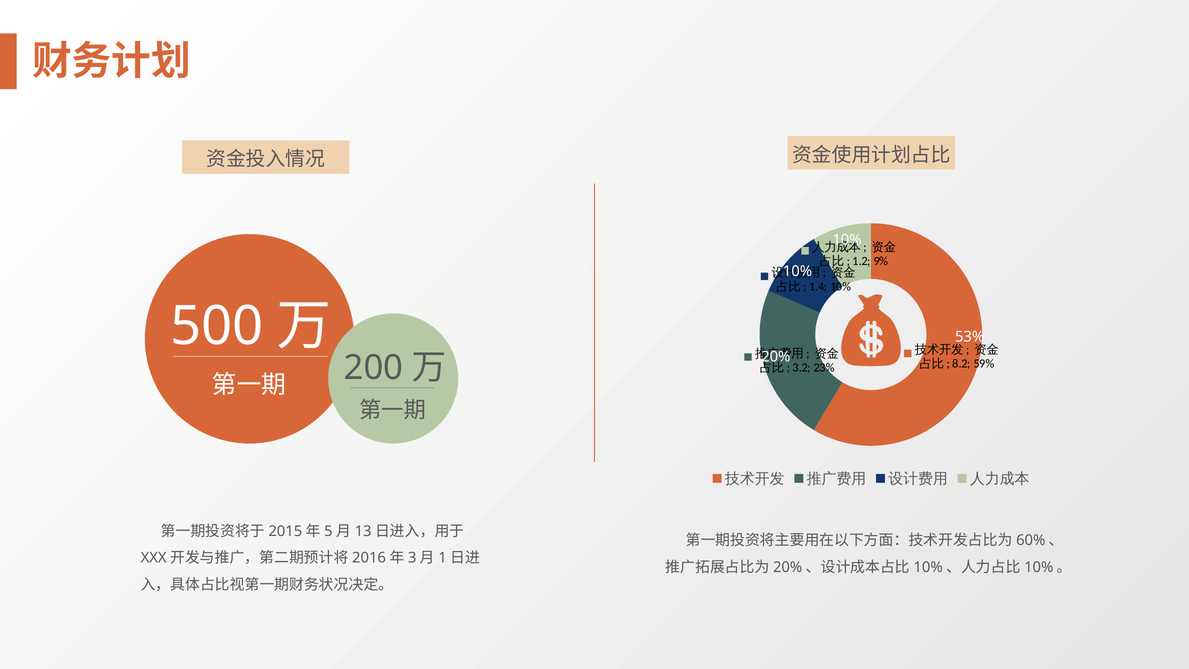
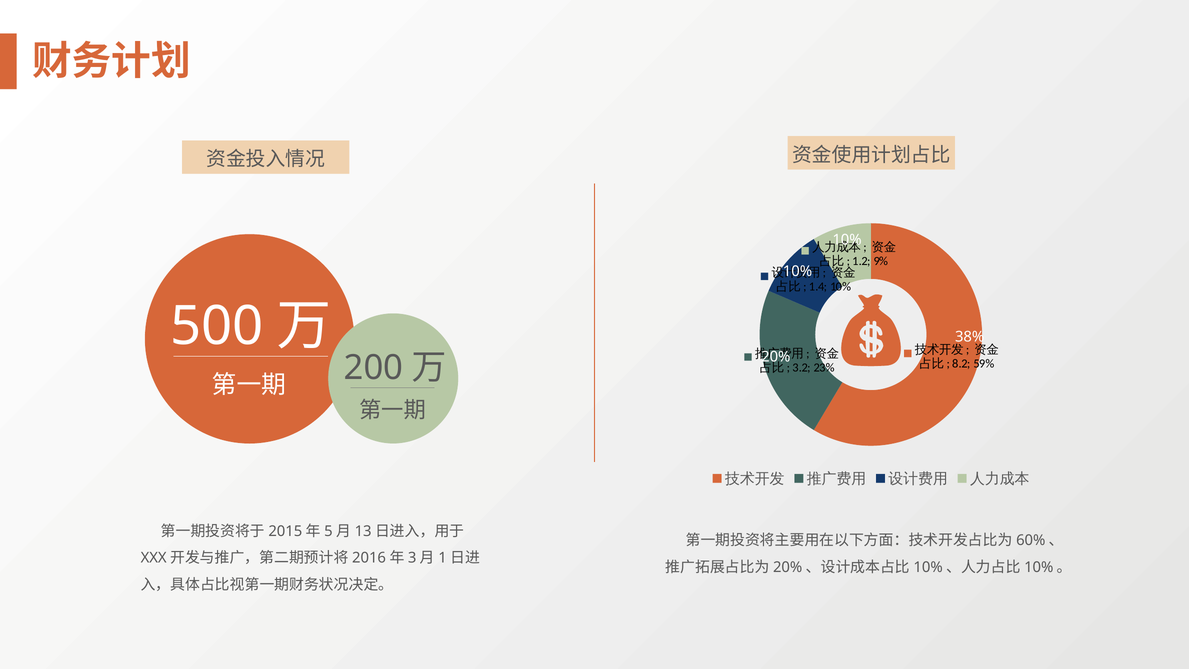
53%: 53% -> 38% (970, 337)
